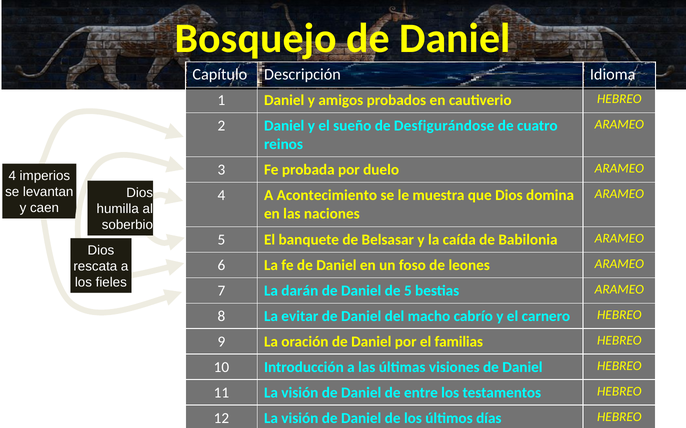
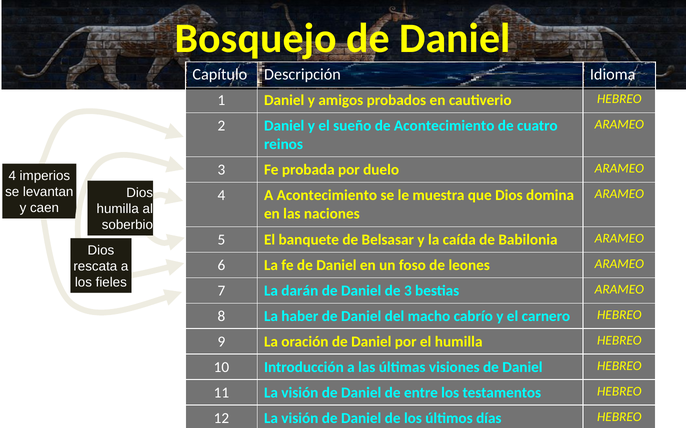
de Desfigurándose: Desfigurándose -> Acontecimiento (444, 126)
de 5: 5 -> 3 (408, 291)
evitar: evitar -> haber (300, 317)
el familias: familias -> humilla (459, 342)
